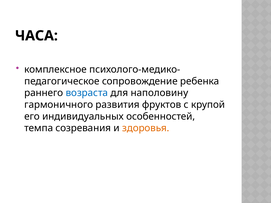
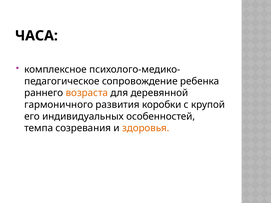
возраста colour: blue -> orange (87, 93)
наполовину: наполовину -> деревянной (159, 93)
фруктов: фруктов -> коробки (162, 105)
